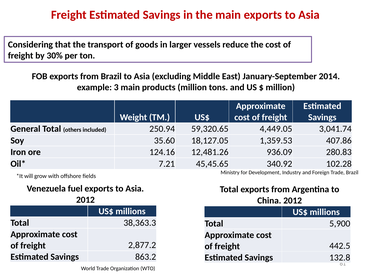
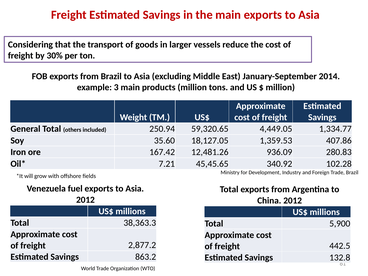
3,041.74: 3,041.74 -> 1,334.77 (335, 129)
124.16: 124.16 -> 167.42 (162, 152)
